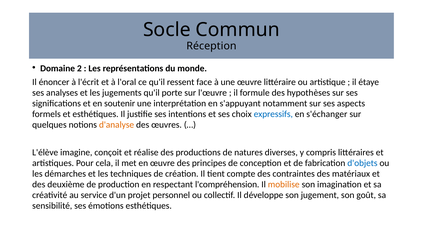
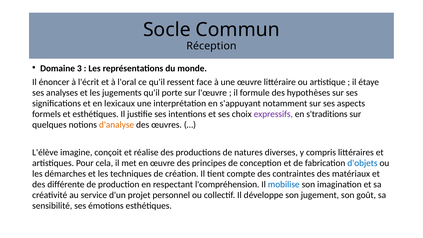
2: 2 -> 3 (79, 68)
soutenir: soutenir -> lexicaux (120, 103)
expressifs colour: blue -> purple (273, 114)
s'échanger: s'échanger -> s'traditions (327, 114)
deuxième: deuxième -> différente (66, 184)
mobilise colour: orange -> blue (284, 184)
